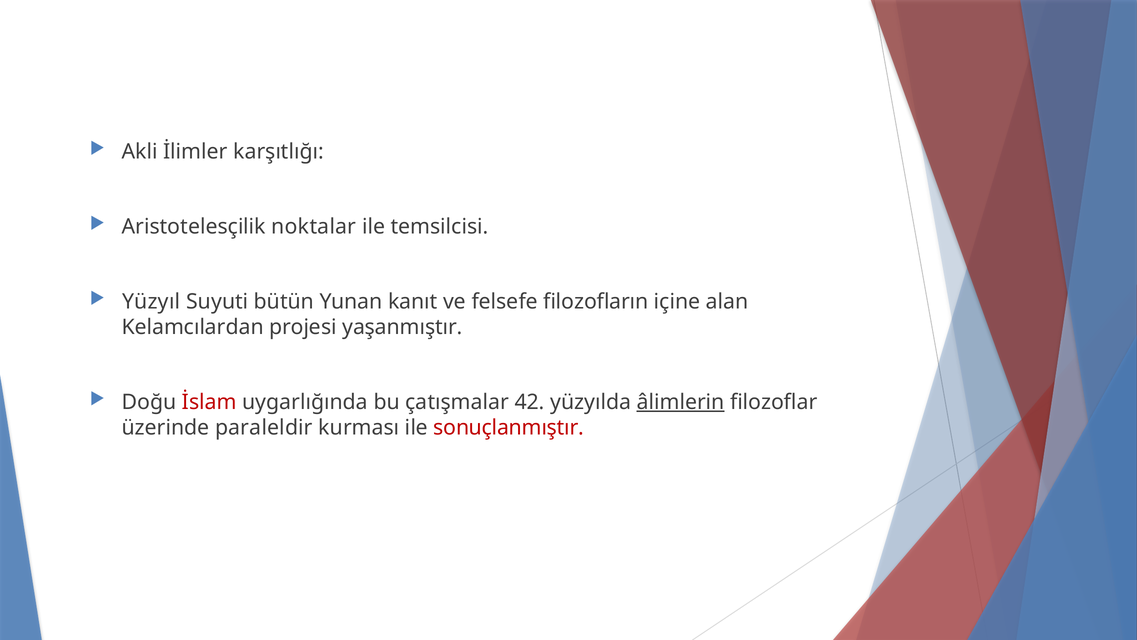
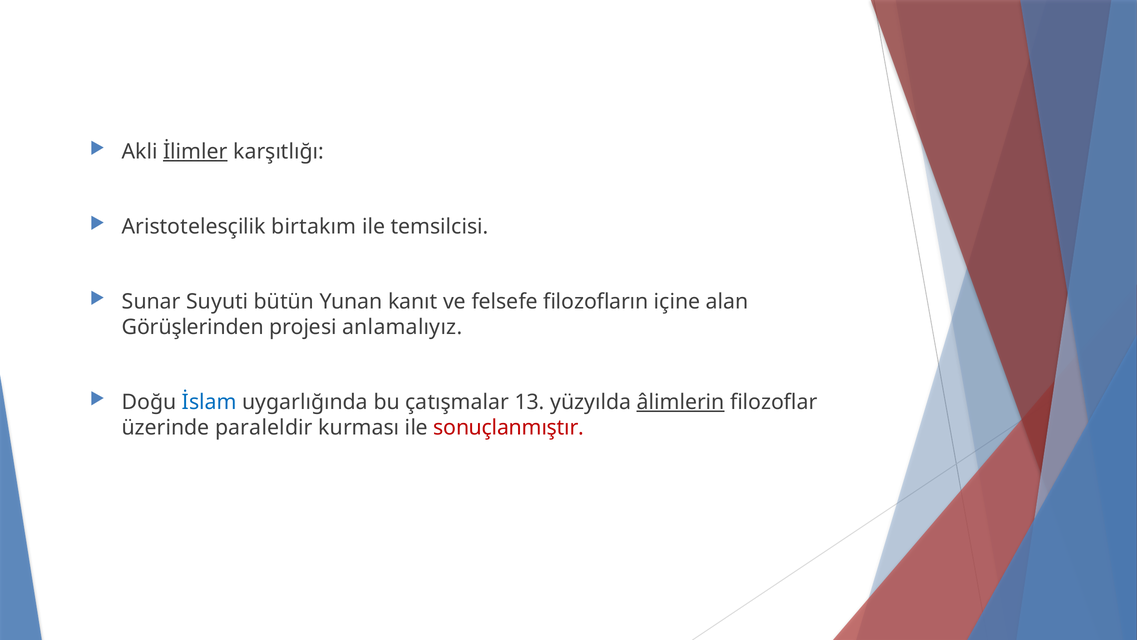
İlimler underline: none -> present (195, 152)
noktalar: noktalar -> birtakım (314, 226)
Yüzyıl: Yüzyıl -> Sunar (151, 301)
Kelamcılardan: Kelamcılardan -> Görüşlerinden (193, 327)
yaşanmıştır: yaşanmıştır -> anlamalıyız (402, 327)
İslam colour: red -> blue (209, 402)
42: 42 -> 13 (530, 402)
